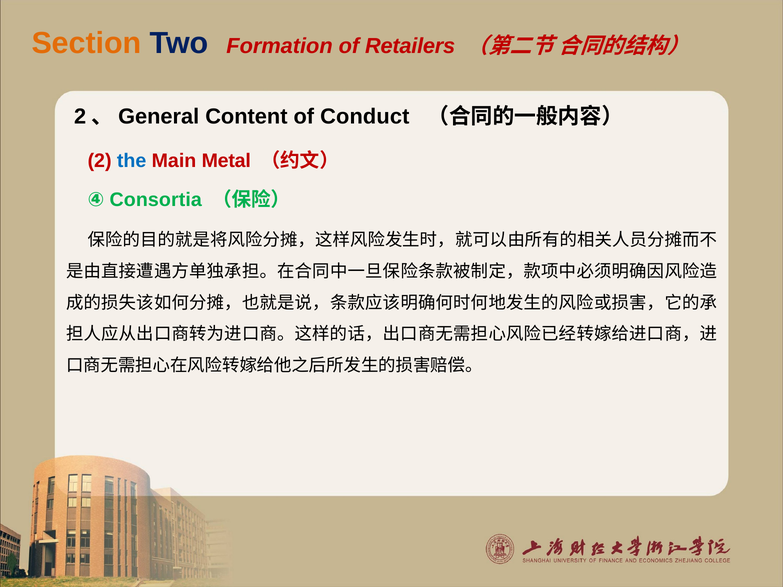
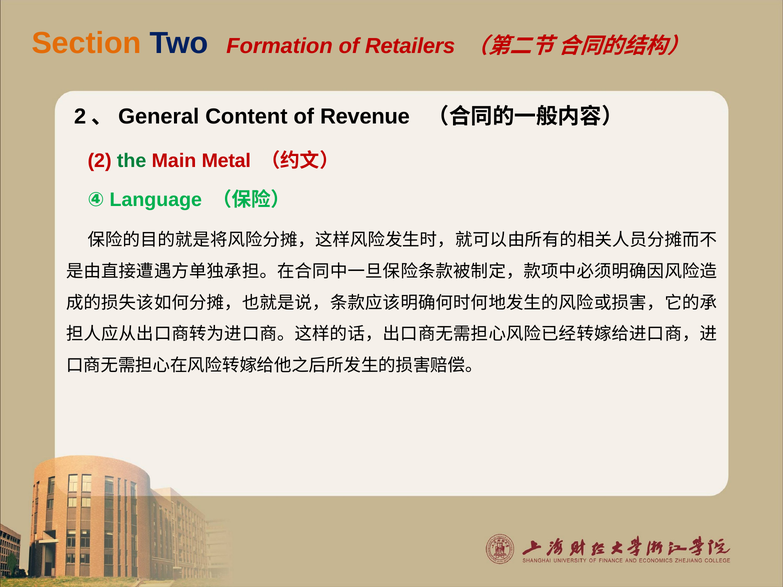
Conduct: Conduct -> Revenue (365, 116)
the colour: blue -> green (132, 161)
Consortia: Consortia -> Language (156, 200)
